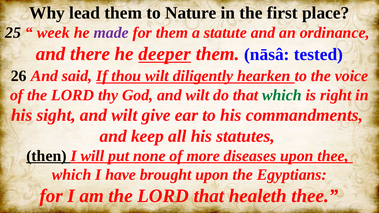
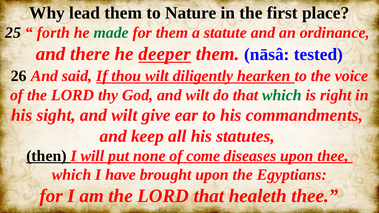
week: week -> forth (53, 33)
made colour: purple -> green (111, 33)
more: more -> come (203, 156)
